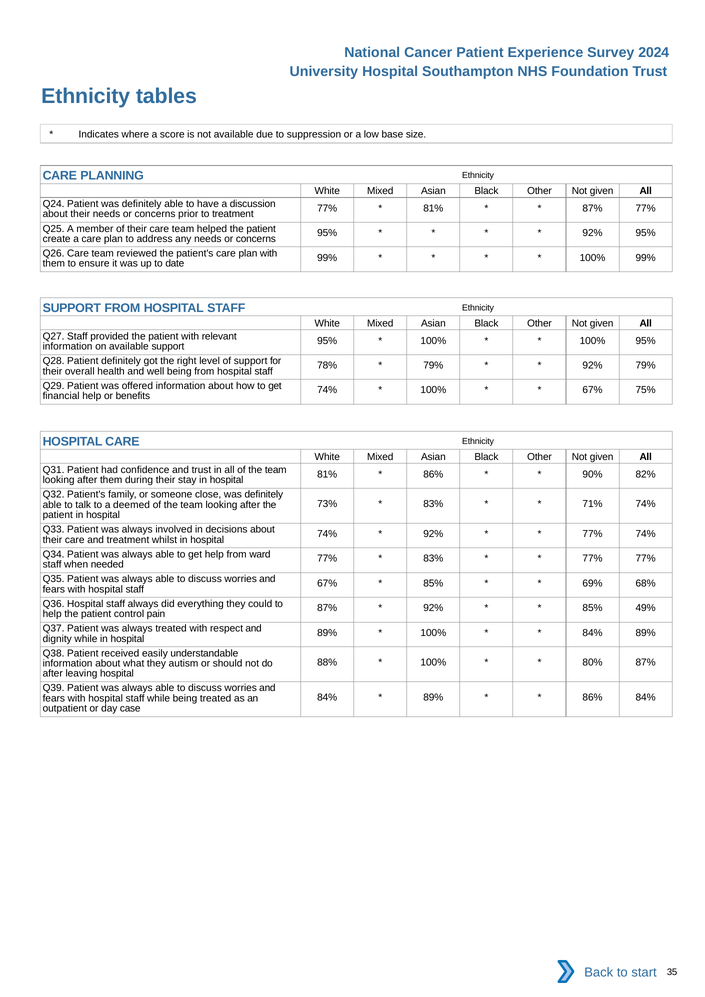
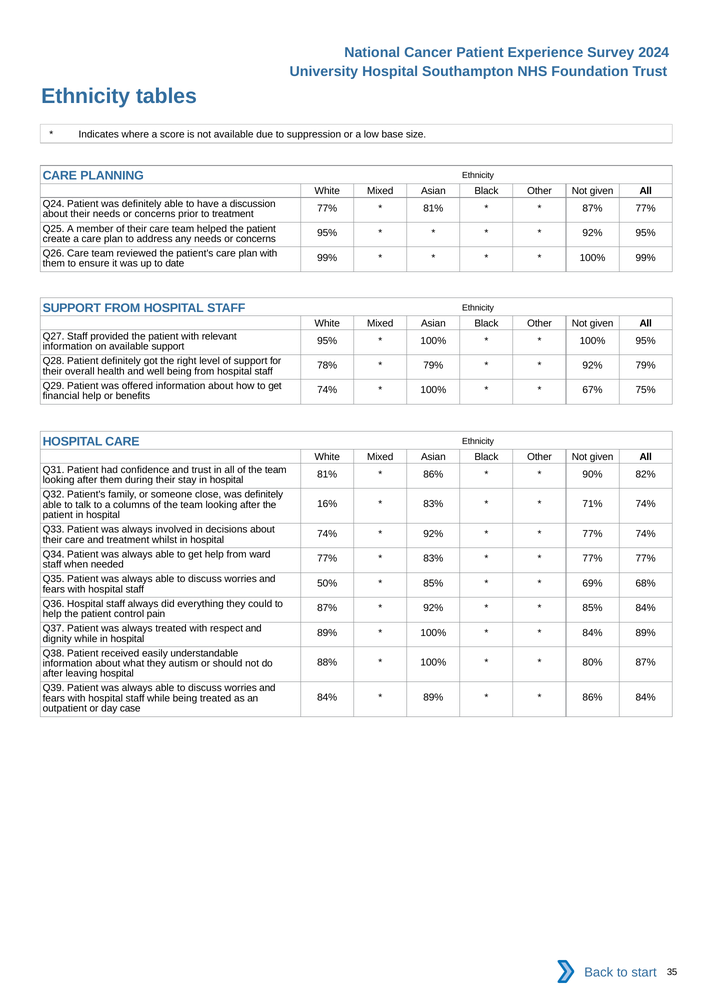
73%: 73% -> 16% (327, 504)
deemed: deemed -> columns (132, 505)
67%: 67% -> 50% (327, 584)
85% 49%: 49% -> 84% (646, 608)
